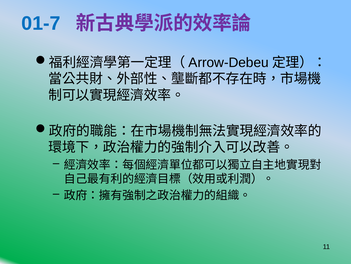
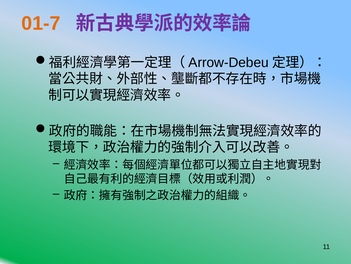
01-7 colour: blue -> orange (41, 23)
